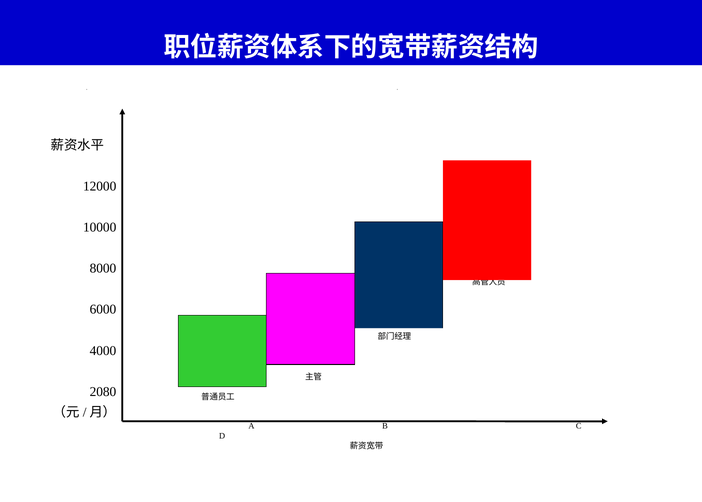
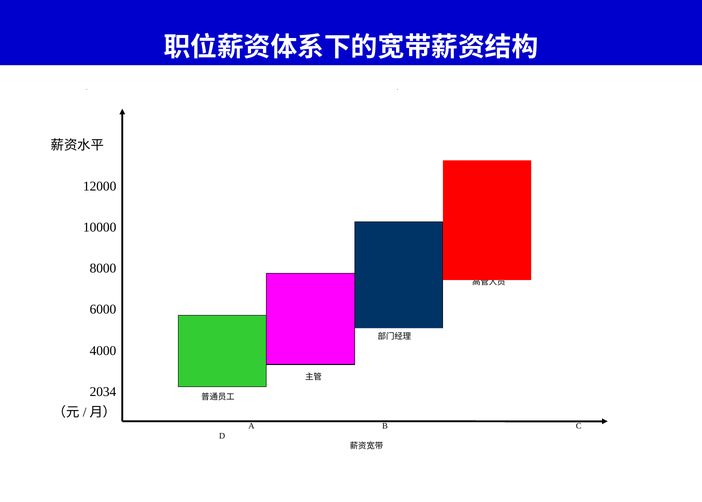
2080: 2080 -> 2034 (103, 391)
